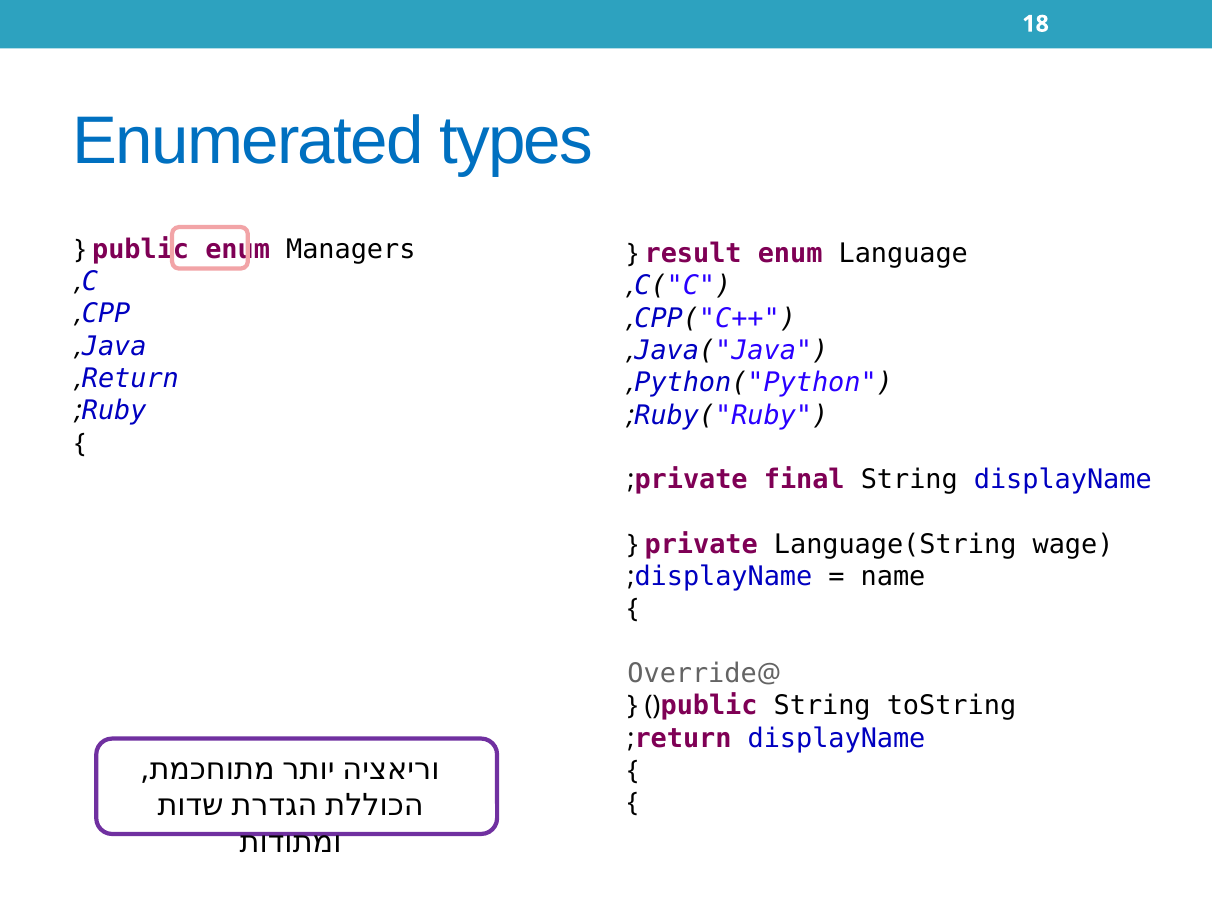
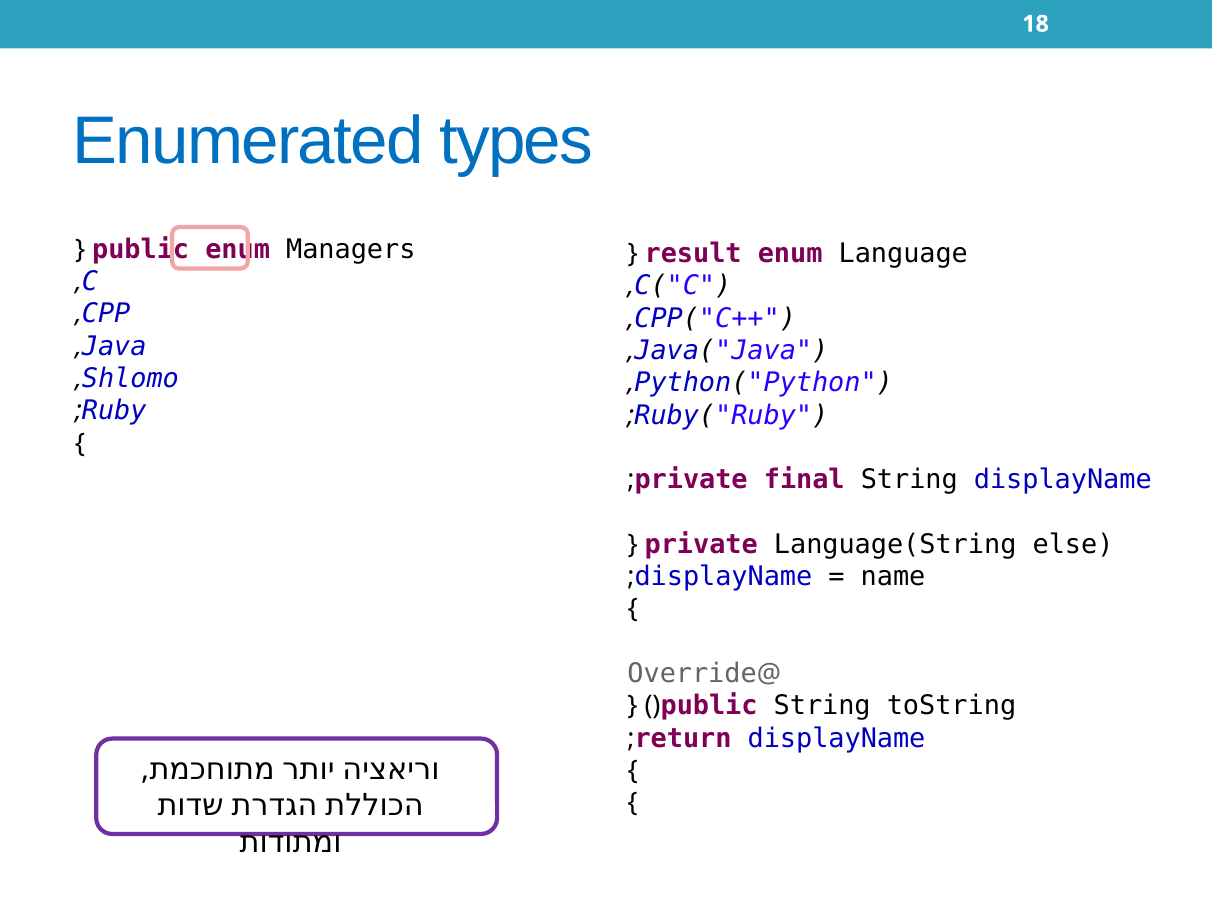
Return: Return -> Shlomo (130, 379)
wage: wage -> else (1073, 544)
